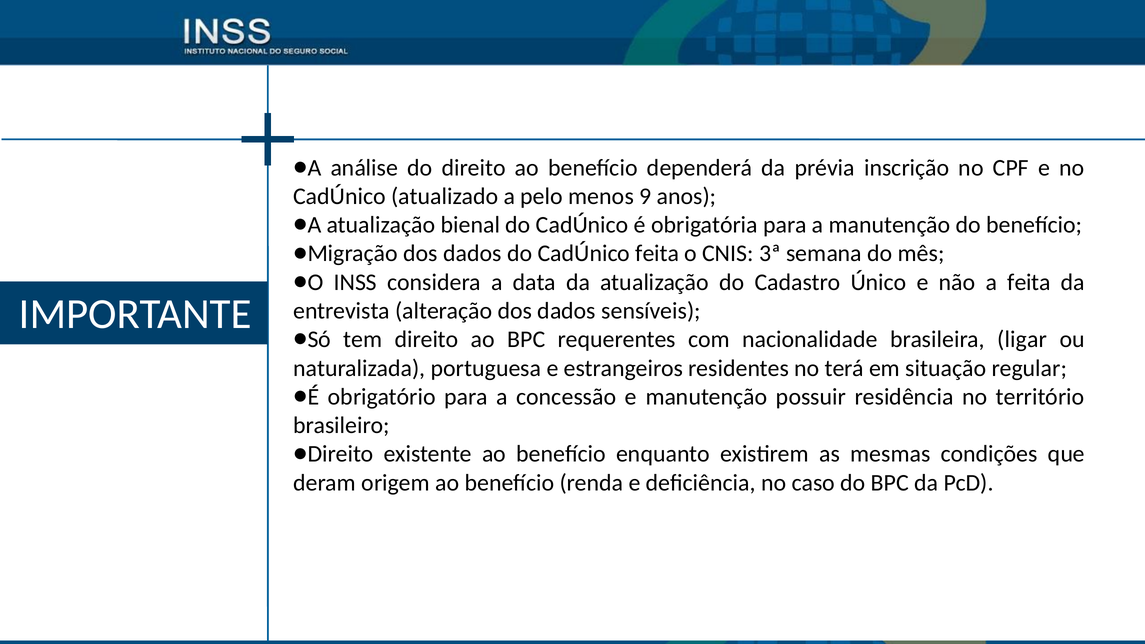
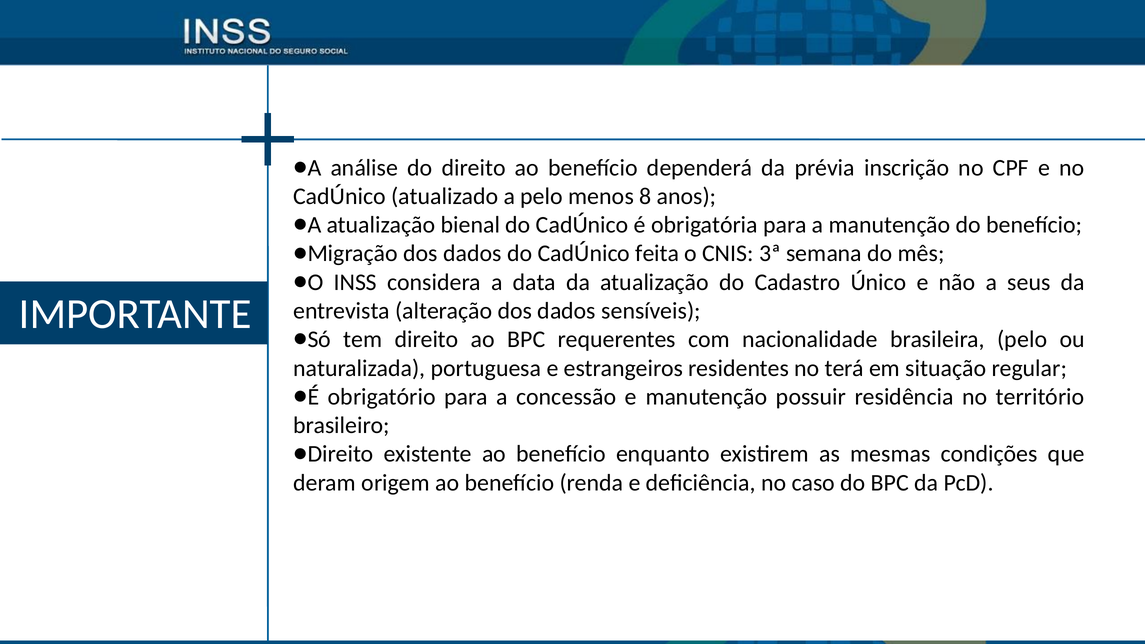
9: 9 -> 8 (645, 196)
a feita: feita -> seus (1029, 282)
brasileira ligar: ligar -> pelo (1022, 340)
